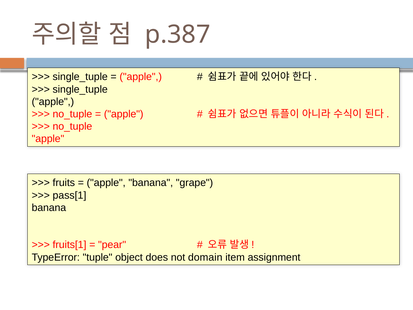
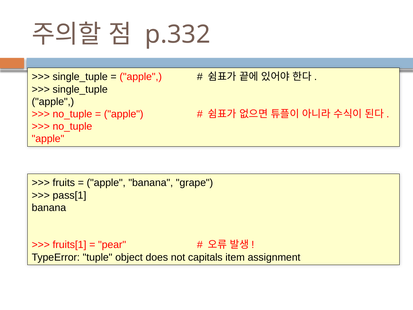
p.387: p.387 -> p.332 (178, 34)
domain: domain -> capitals (205, 257)
